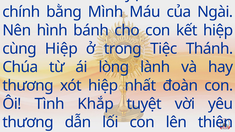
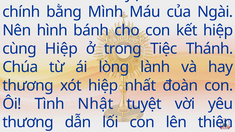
Khắp: Khắp -> Nhật (95, 104)
